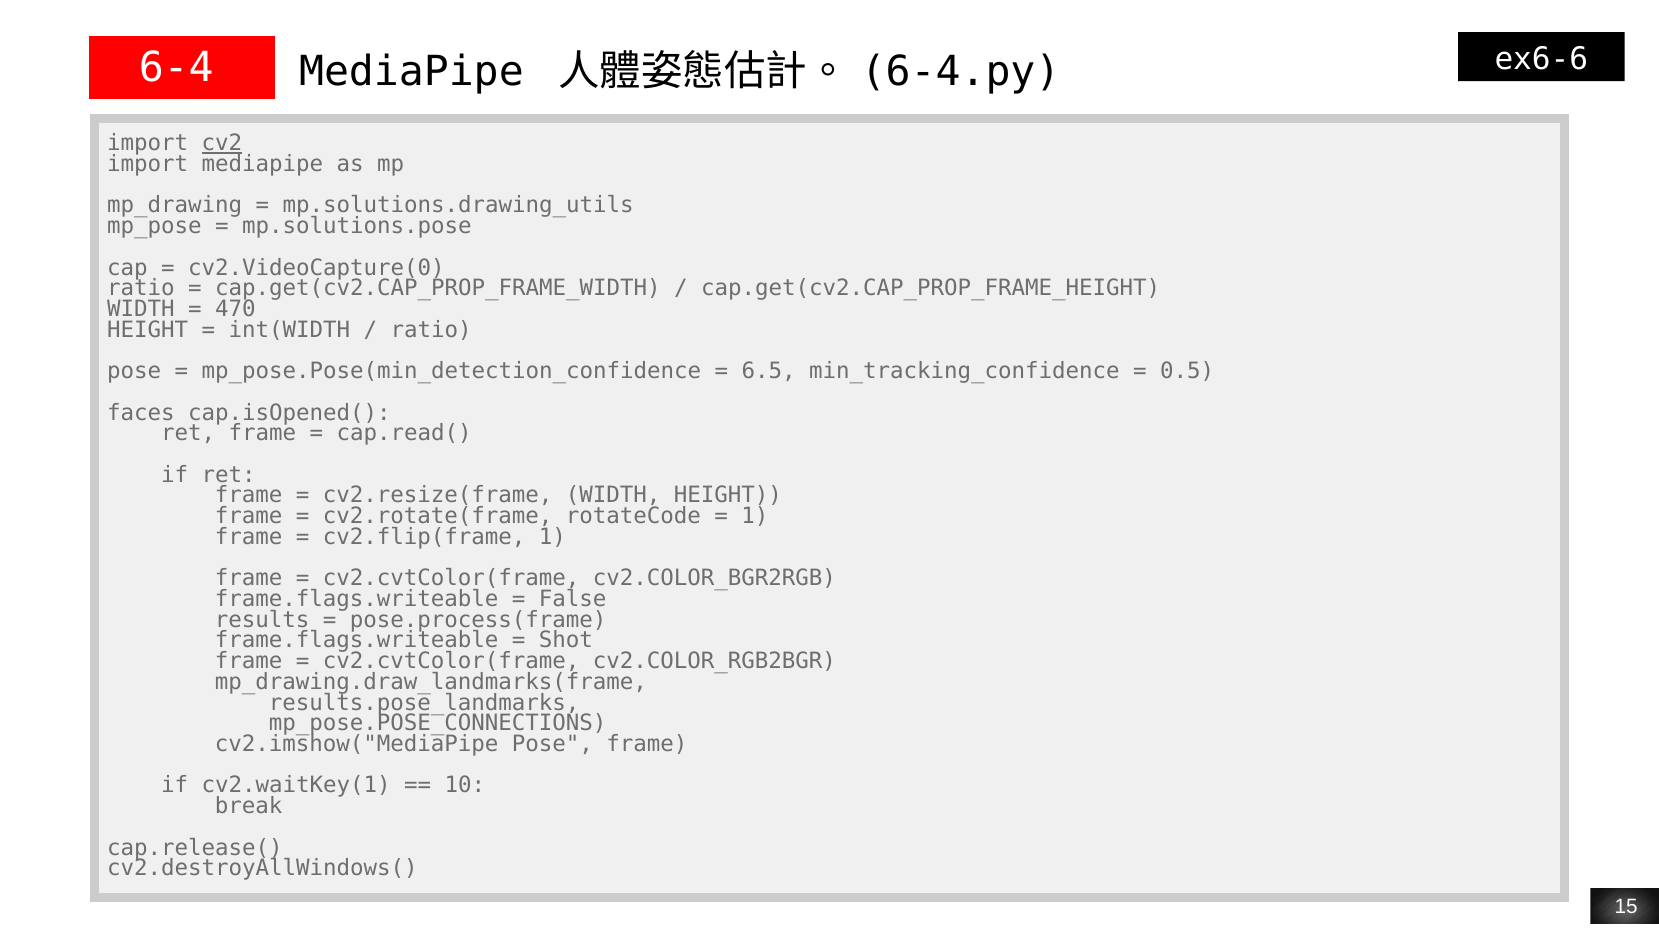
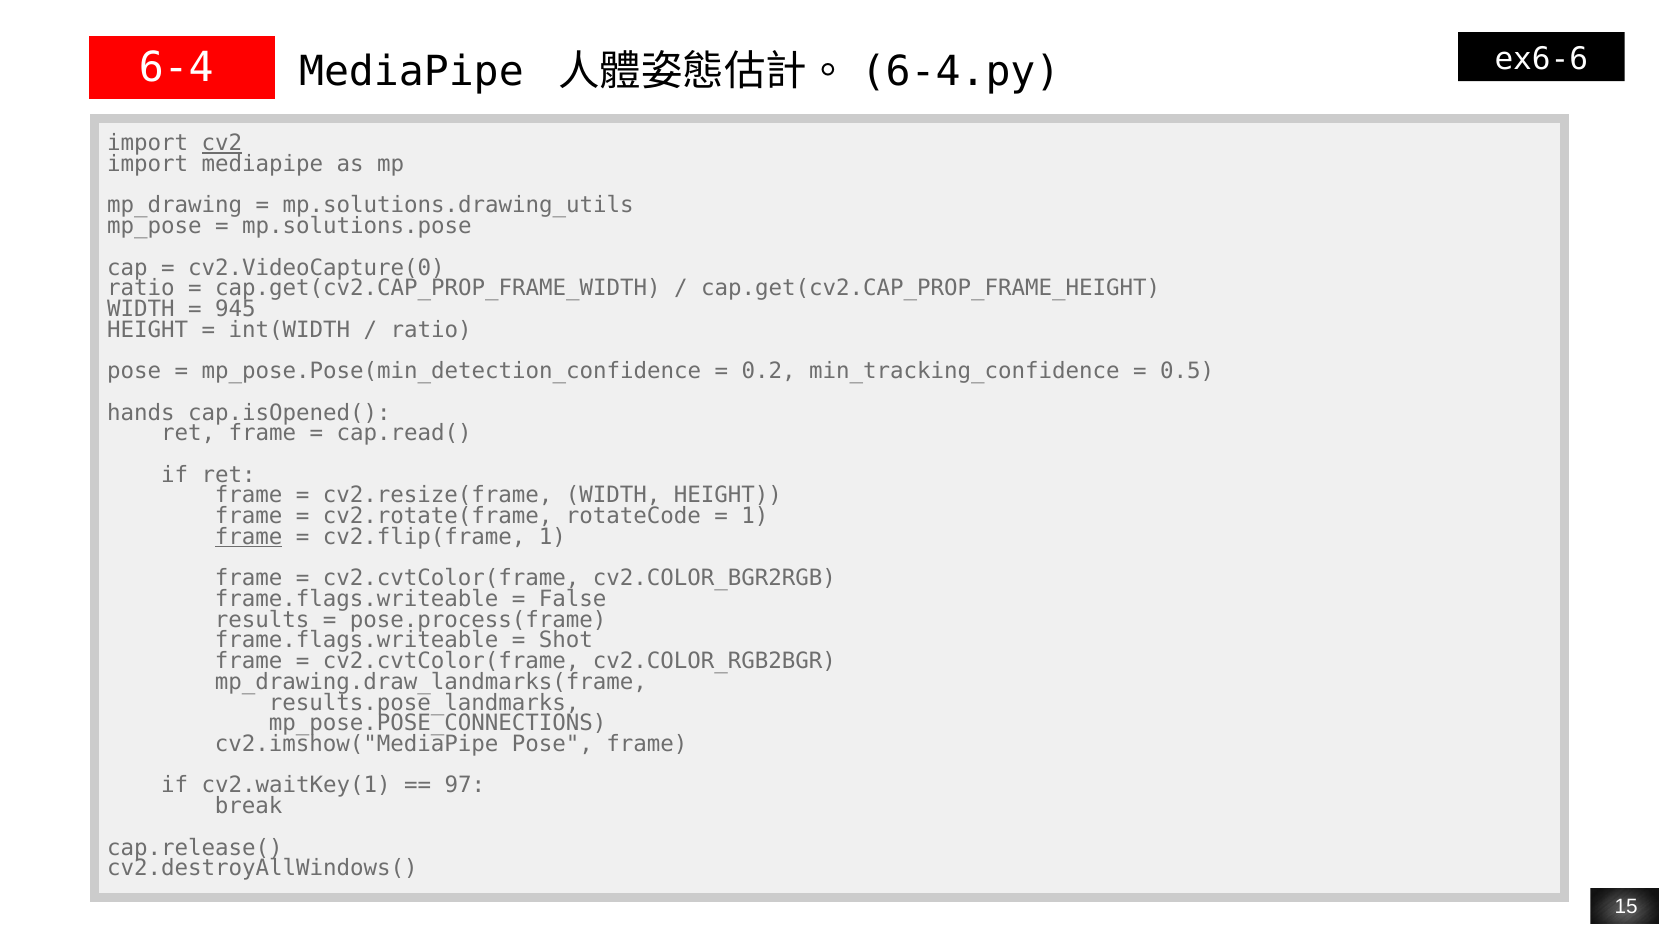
470: 470 -> 945 (235, 309)
6.5: 6.5 -> 0.2 (769, 371)
faces: faces -> hands (141, 413)
frame underline: none -> present (249, 537)
10: 10 -> 97 (465, 786)
